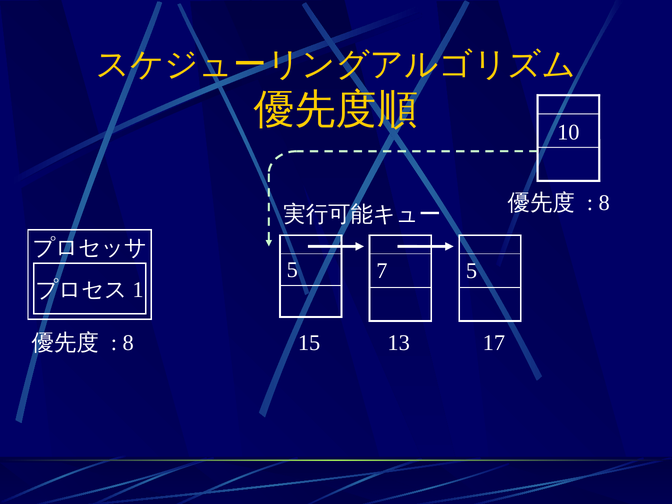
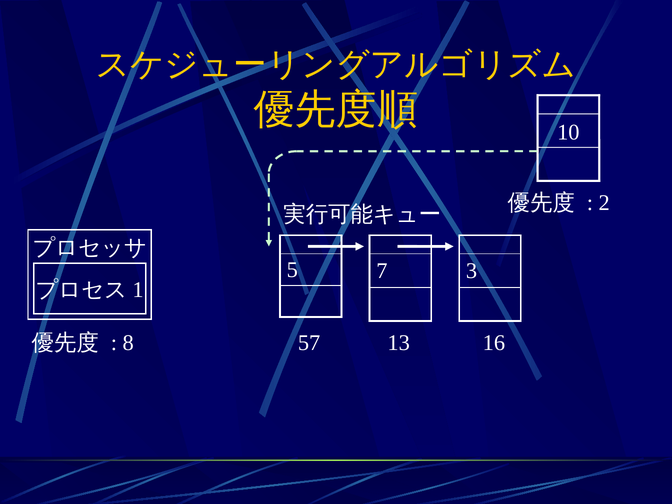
8: 8 -> 2 (604, 203)
7 5: 5 -> 3 (472, 271)
15: 15 -> 57 (309, 343)
17: 17 -> 16 (494, 343)
